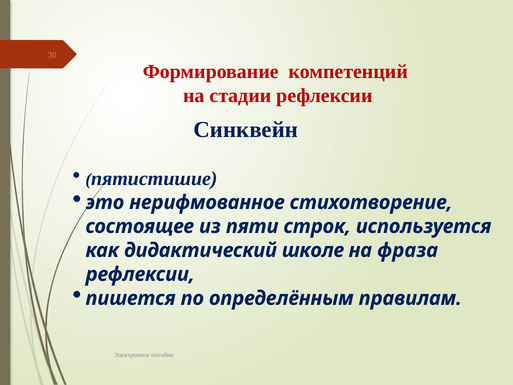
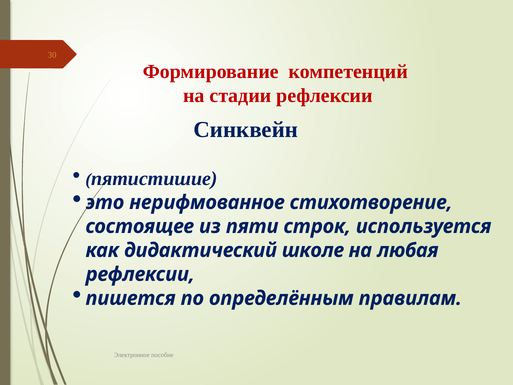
фраза: фраза -> любая (408, 250)
